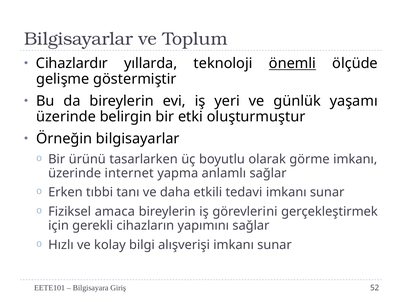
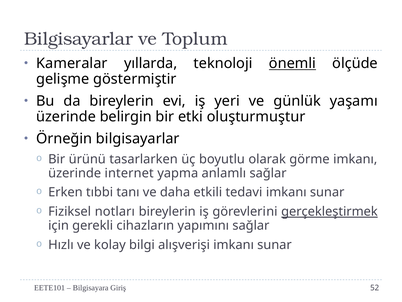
Cihazlardır: Cihazlardır -> Kameralar (72, 63)
amaca: amaca -> notları (115, 211)
gerçekleştirmek underline: none -> present (329, 211)
